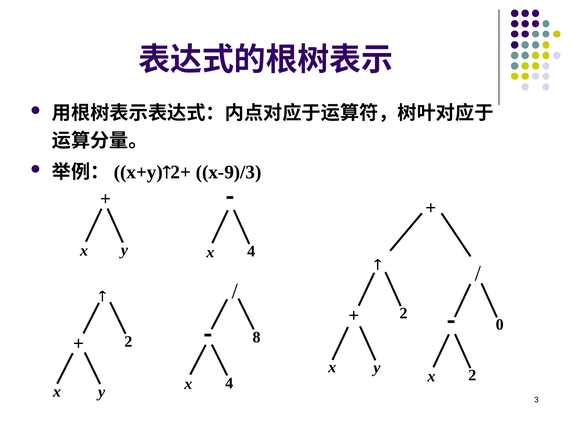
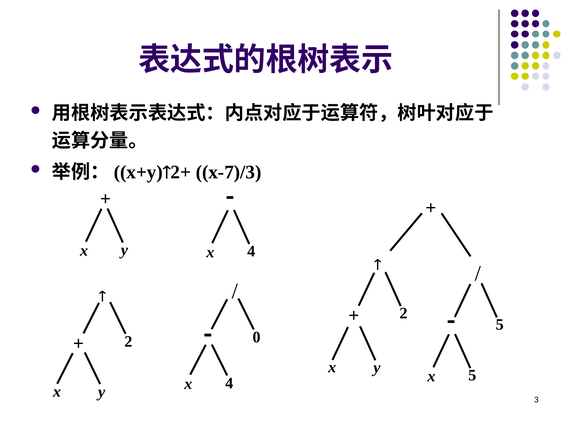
x-9)/3: x-9)/3 -> x-7)/3 (229, 172)
0: 0 -> 5 (500, 324)
8: 8 -> 0 (257, 337)
y 2: 2 -> 5 (472, 375)
